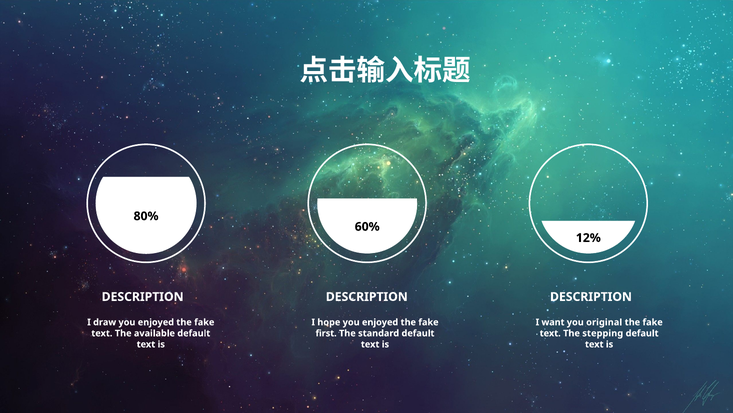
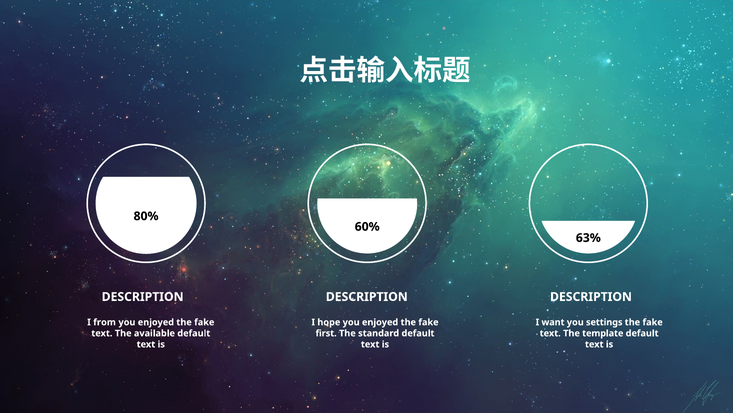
12%: 12% -> 63% (588, 238)
draw: draw -> from (105, 322)
original: original -> settings (604, 322)
stepping: stepping -> template (603, 333)
